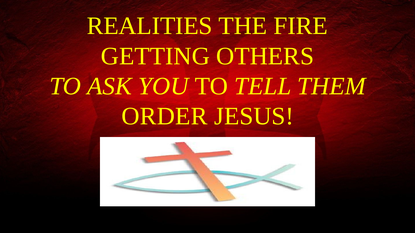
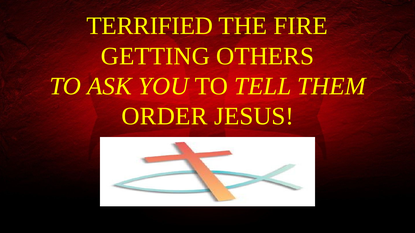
REALITIES: REALITIES -> TERRIFIED (150, 26)
